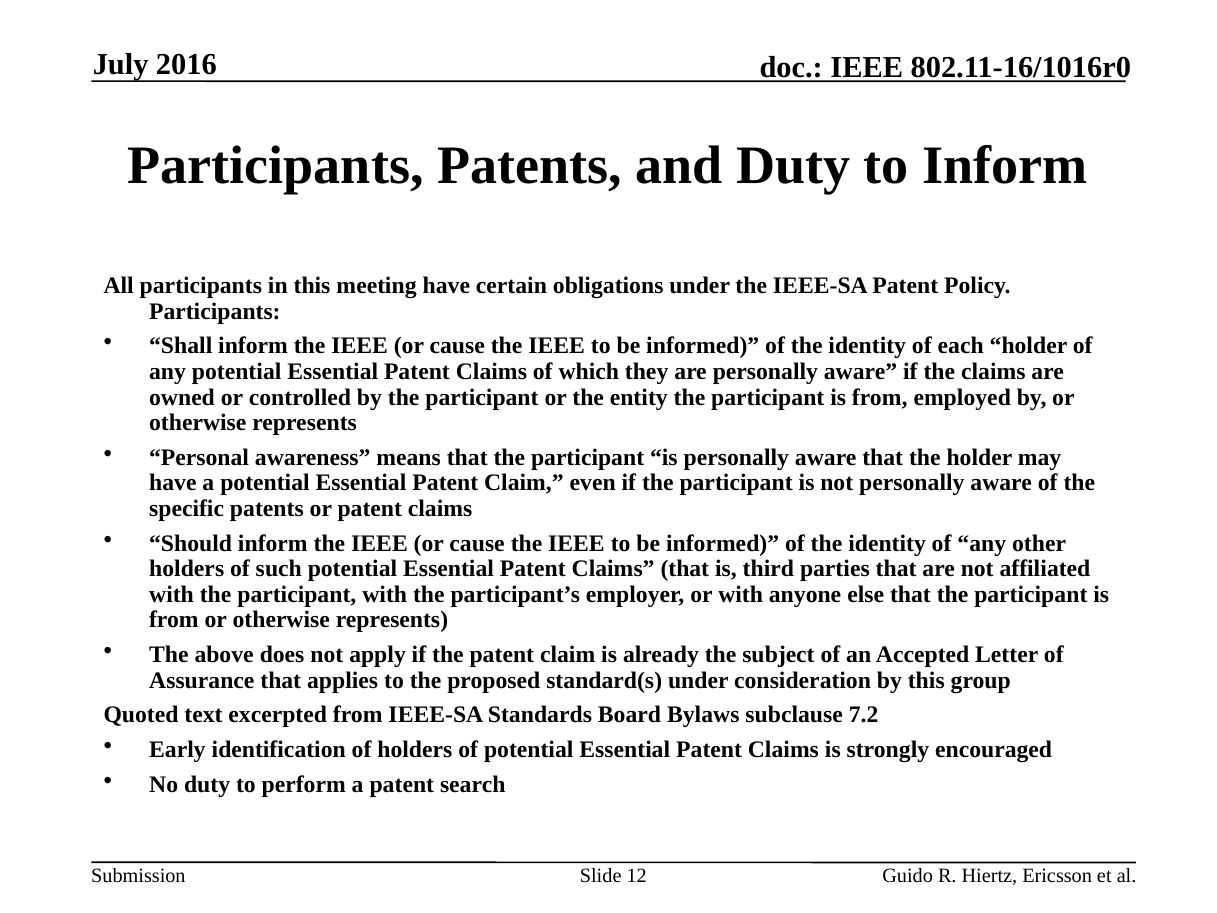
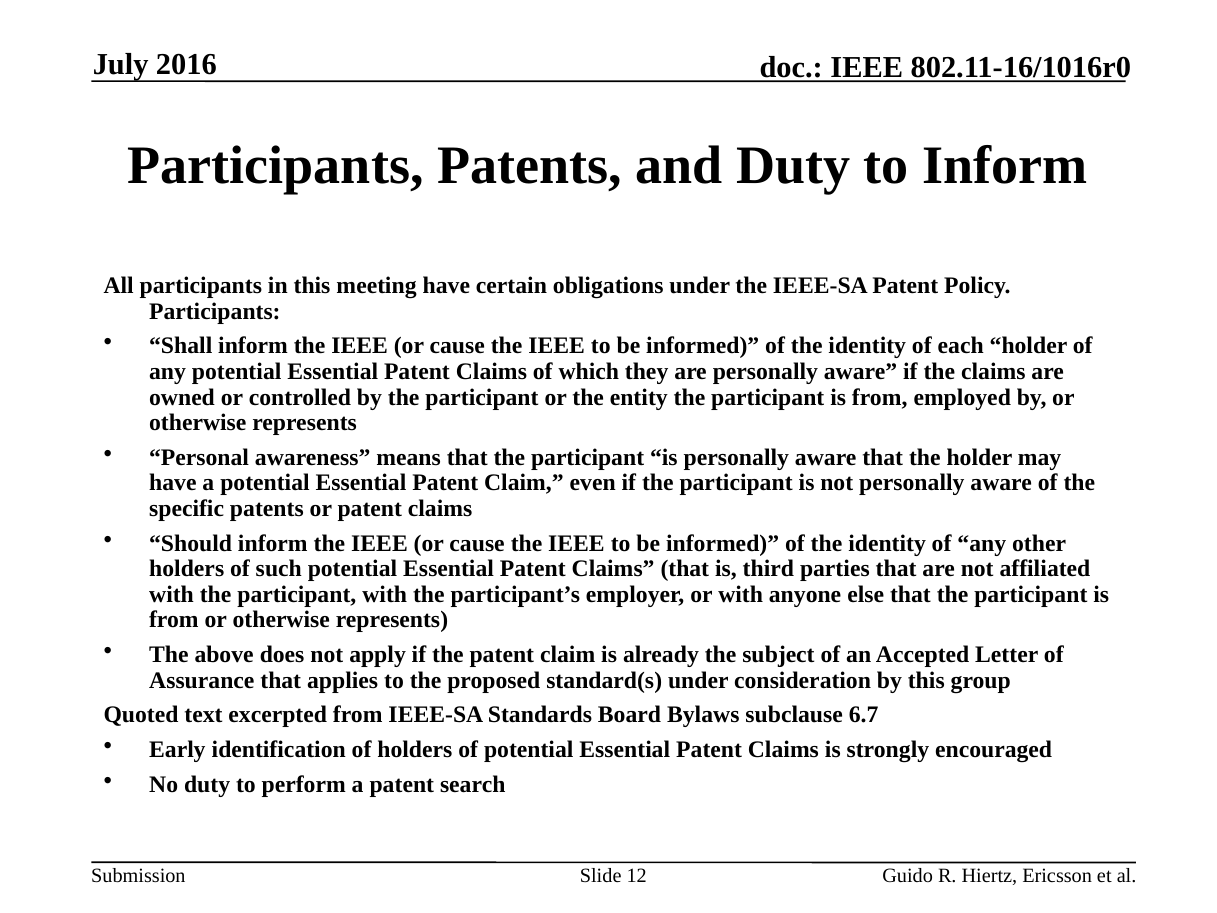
7.2: 7.2 -> 6.7 (864, 715)
